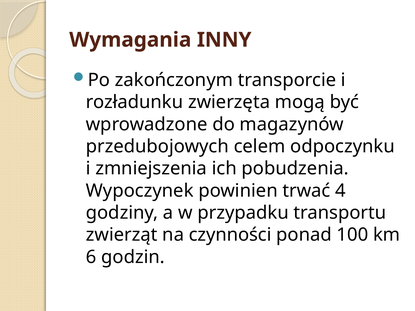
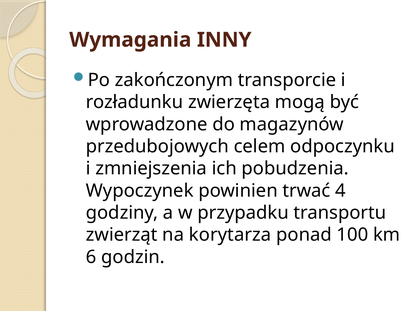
czynności: czynności -> korytarza (230, 235)
